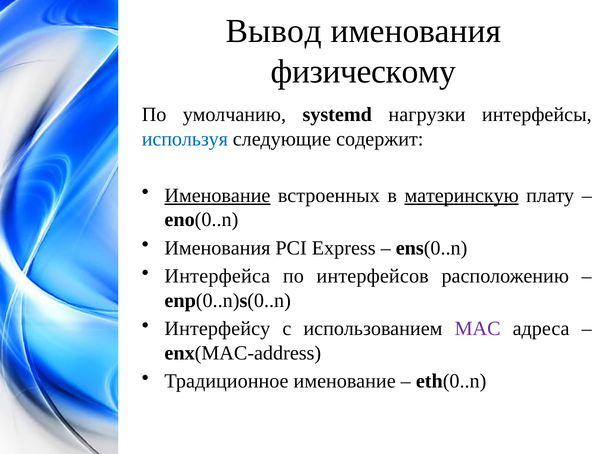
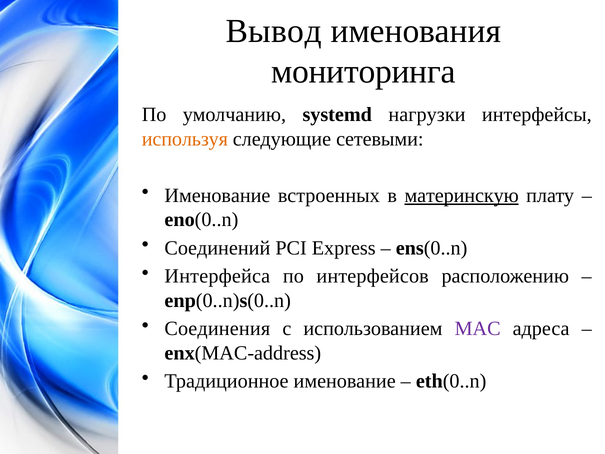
физическому: физическому -> мониторинга (363, 72)
используя colour: blue -> orange (185, 139)
содержит: содержит -> сетевыми (380, 139)
Именование underline: present -> none (217, 195)
Именования: Именования -> Соединений (217, 248)
Интерфейсу: Интерфейсу -> Соединения (217, 328)
